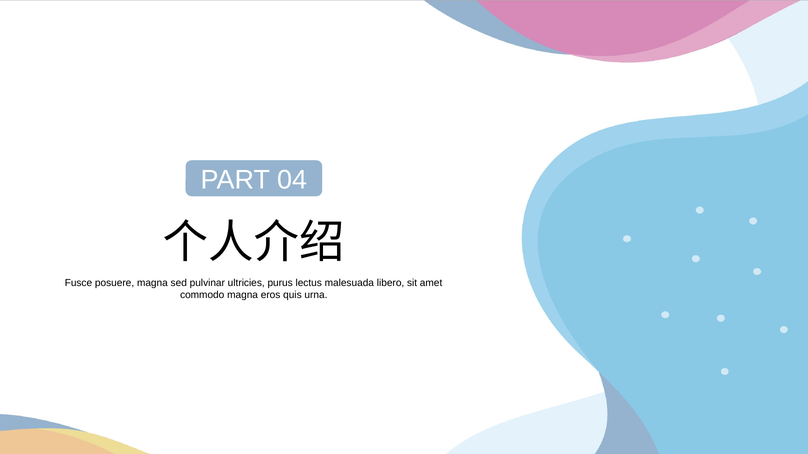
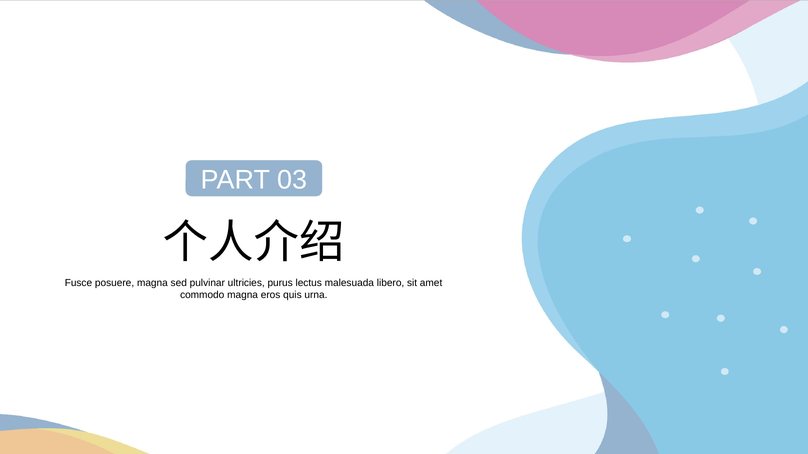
04: 04 -> 03 (292, 180)
